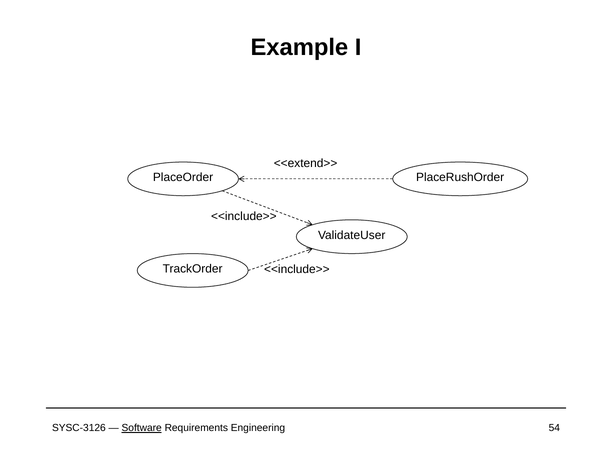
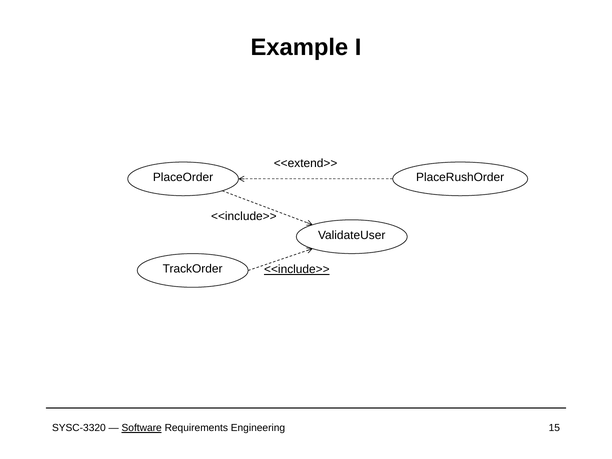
<<include>> underline: none -> present (297, 269)
SYSC-3126: SYSC-3126 -> SYSC-3320 (79, 428)
54: 54 -> 15 (554, 428)
